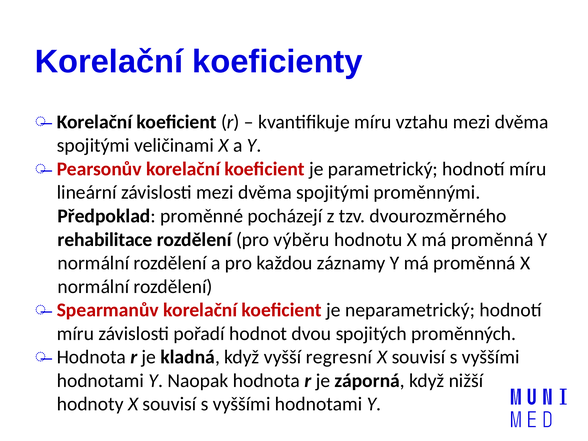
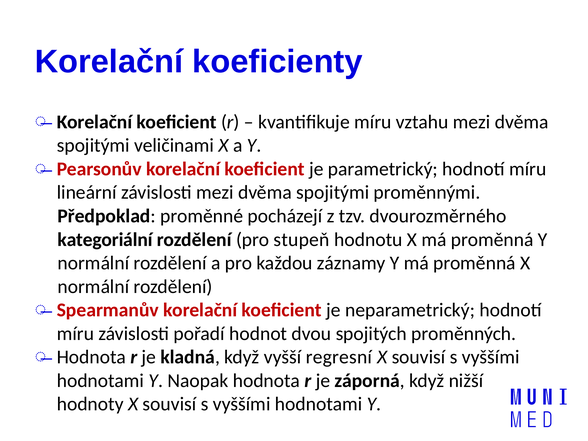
rehabilitace: rehabilitace -> kategoriální (105, 240)
výběru: výběru -> stupeň (302, 240)
